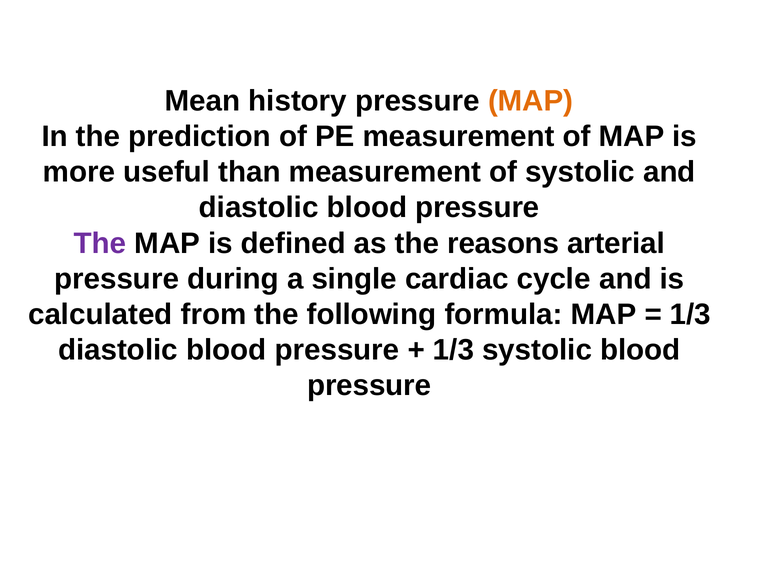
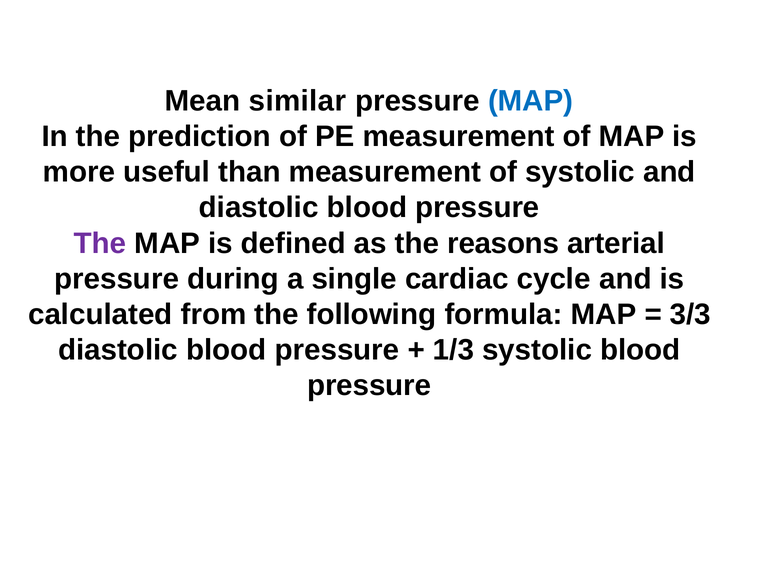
history: history -> similar (297, 101)
MAP colour: orange -> blue (531, 101)
1/3: 1/3 -> 3/3 (690, 314)
